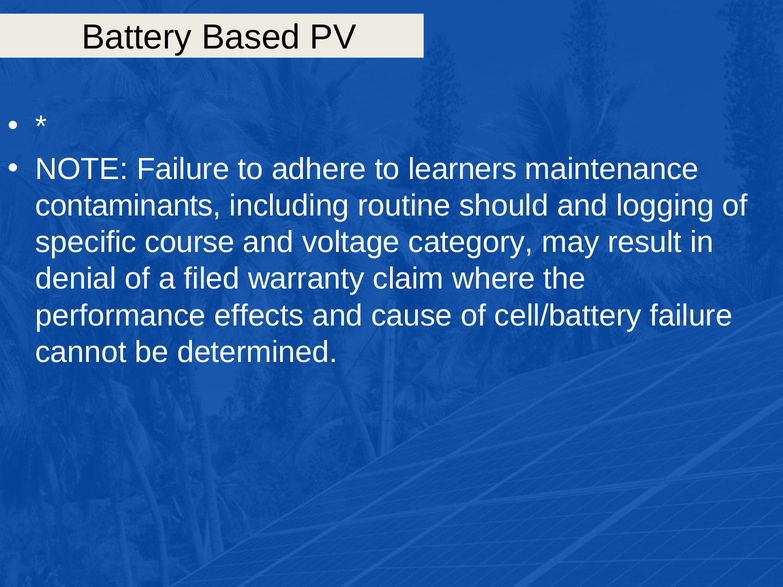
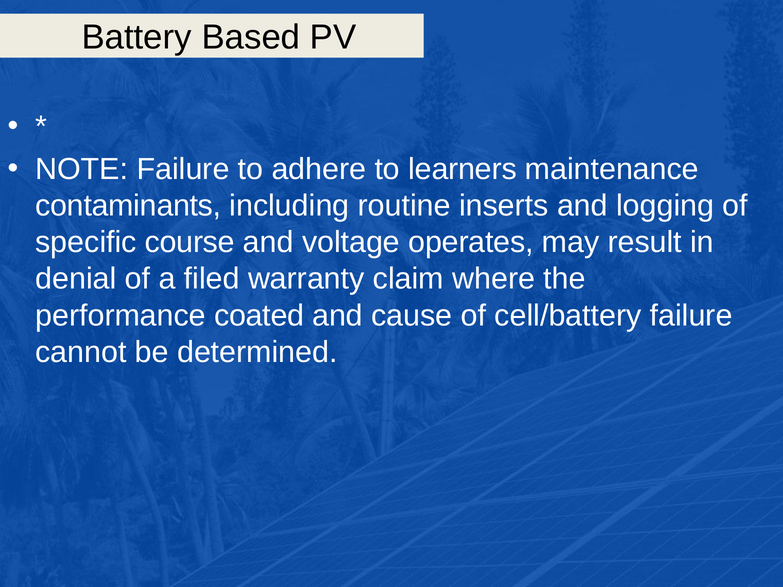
should: should -> inserts (504, 206)
category: category -> operates (471, 242)
effects: effects -> coated (259, 316)
